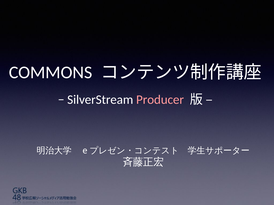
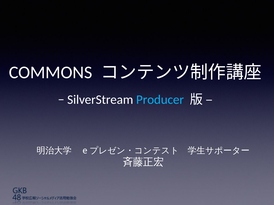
Producer colour: pink -> light blue (160, 100)
